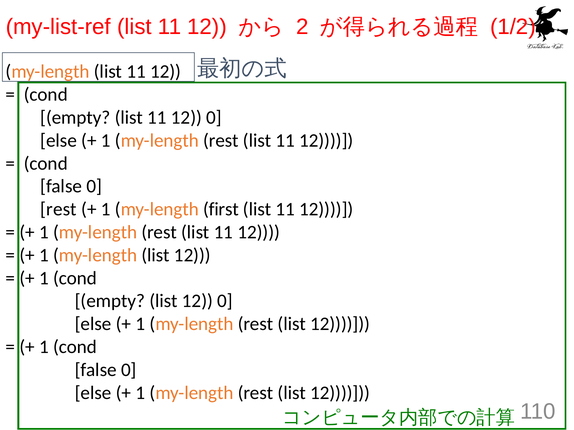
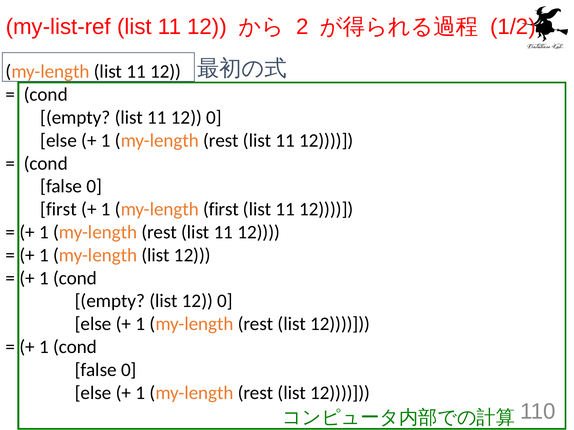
rest: rest -> first (59, 209)
